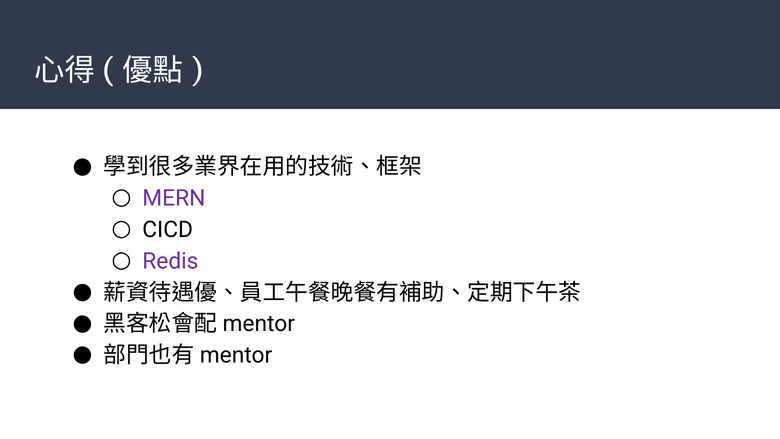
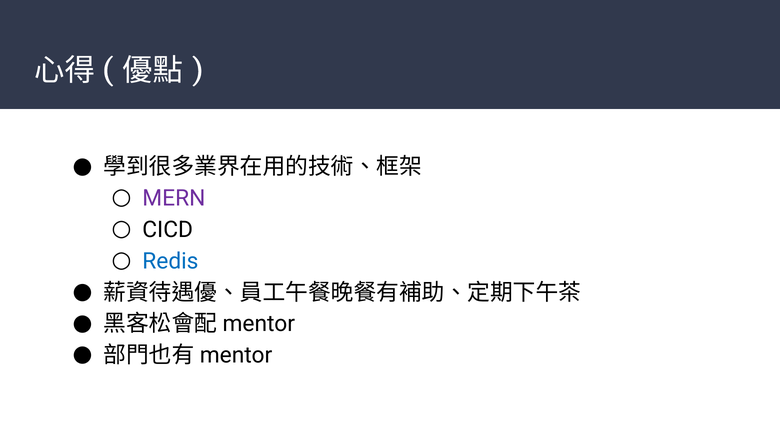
Redis colour: purple -> blue (170, 261)
